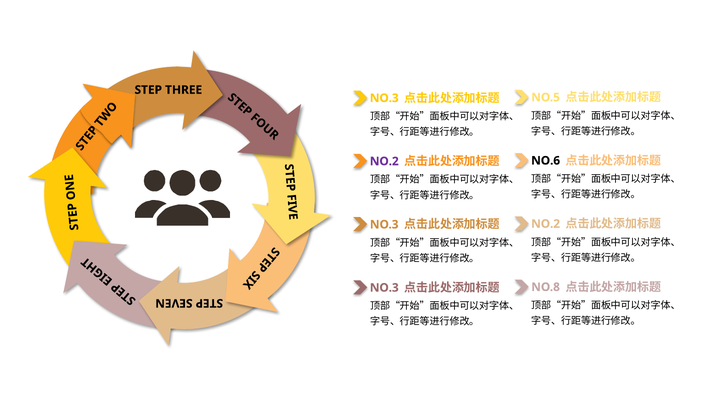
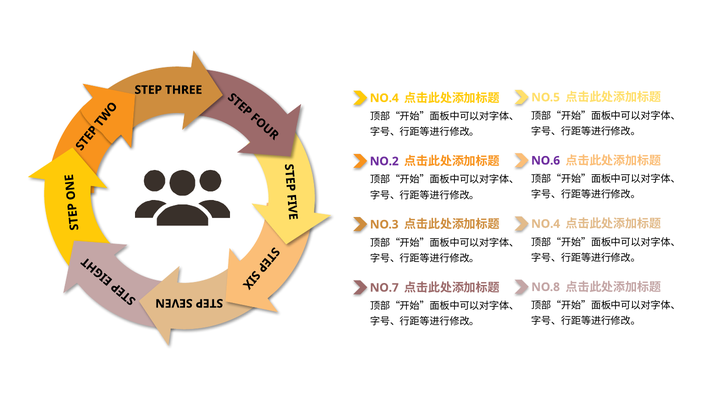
NO.3: NO.3 -> NO.4 (384, 98)
NO.6 colour: black -> purple (546, 161)
NO.2: NO.2 -> NO.4 (546, 224)
NO.3: NO.3 -> NO.7 (384, 288)
